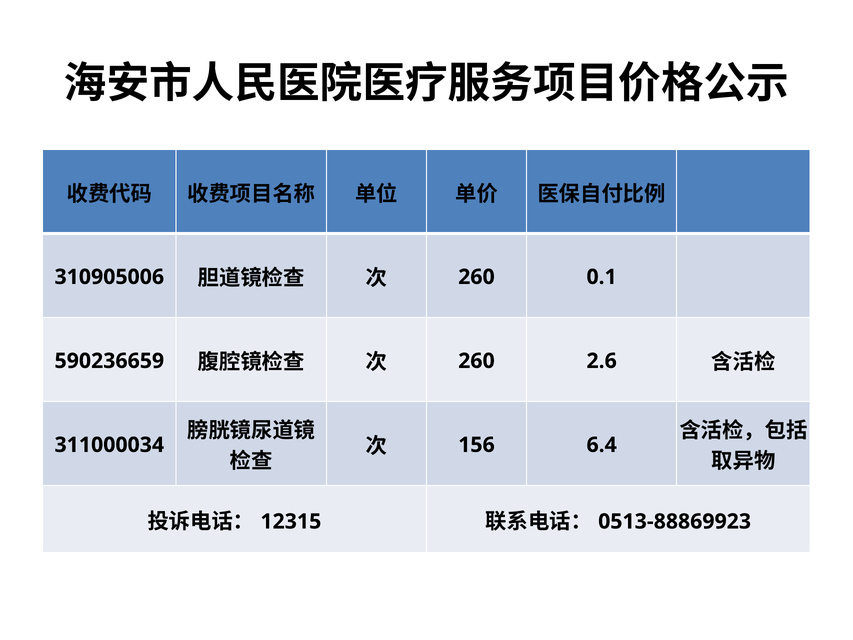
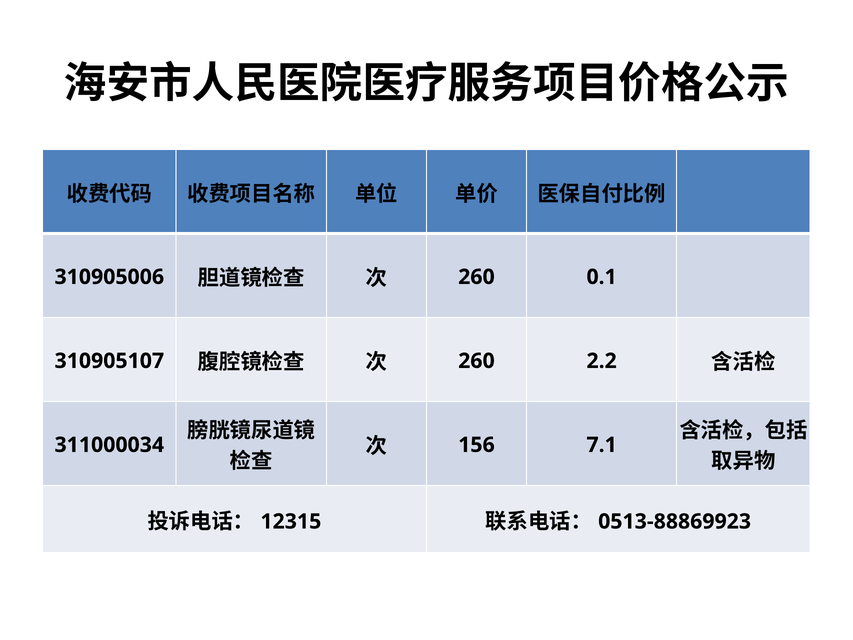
590236659: 590236659 -> 310905107 (109, 361)
2.6: 2.6 -> 2.2 (602, 361)
6.4: 6.4 -> 7.1 (602, 445)
